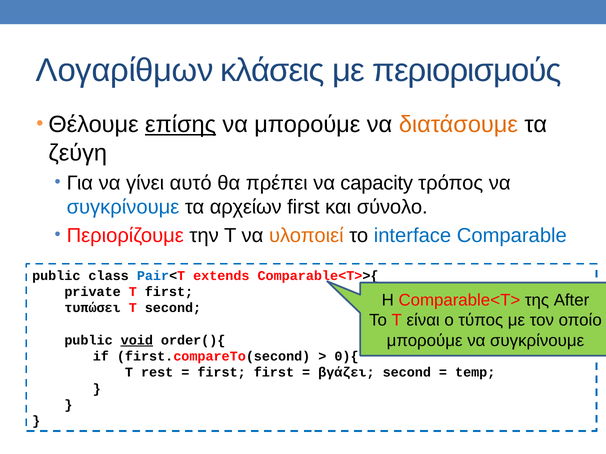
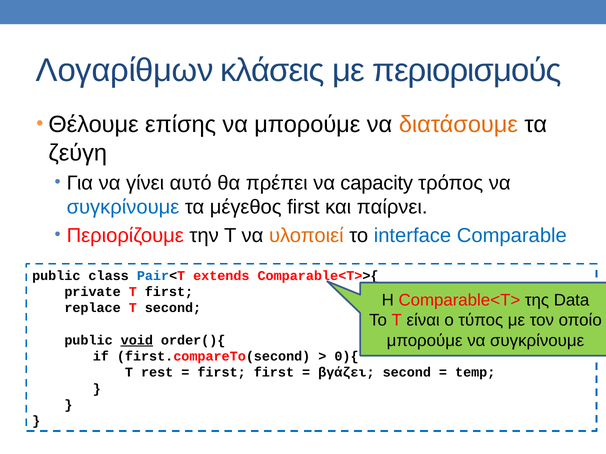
επίσης underline: present -> none (181, 125)
αρχείων: αρχείων -> μέγεθος (246, 207)
σύνολο: σύνολο -> παίρνει (392, 207)
After: After -> Data (572, 300)
τυπώσει: τυπώσει -> replace (93, 308)
